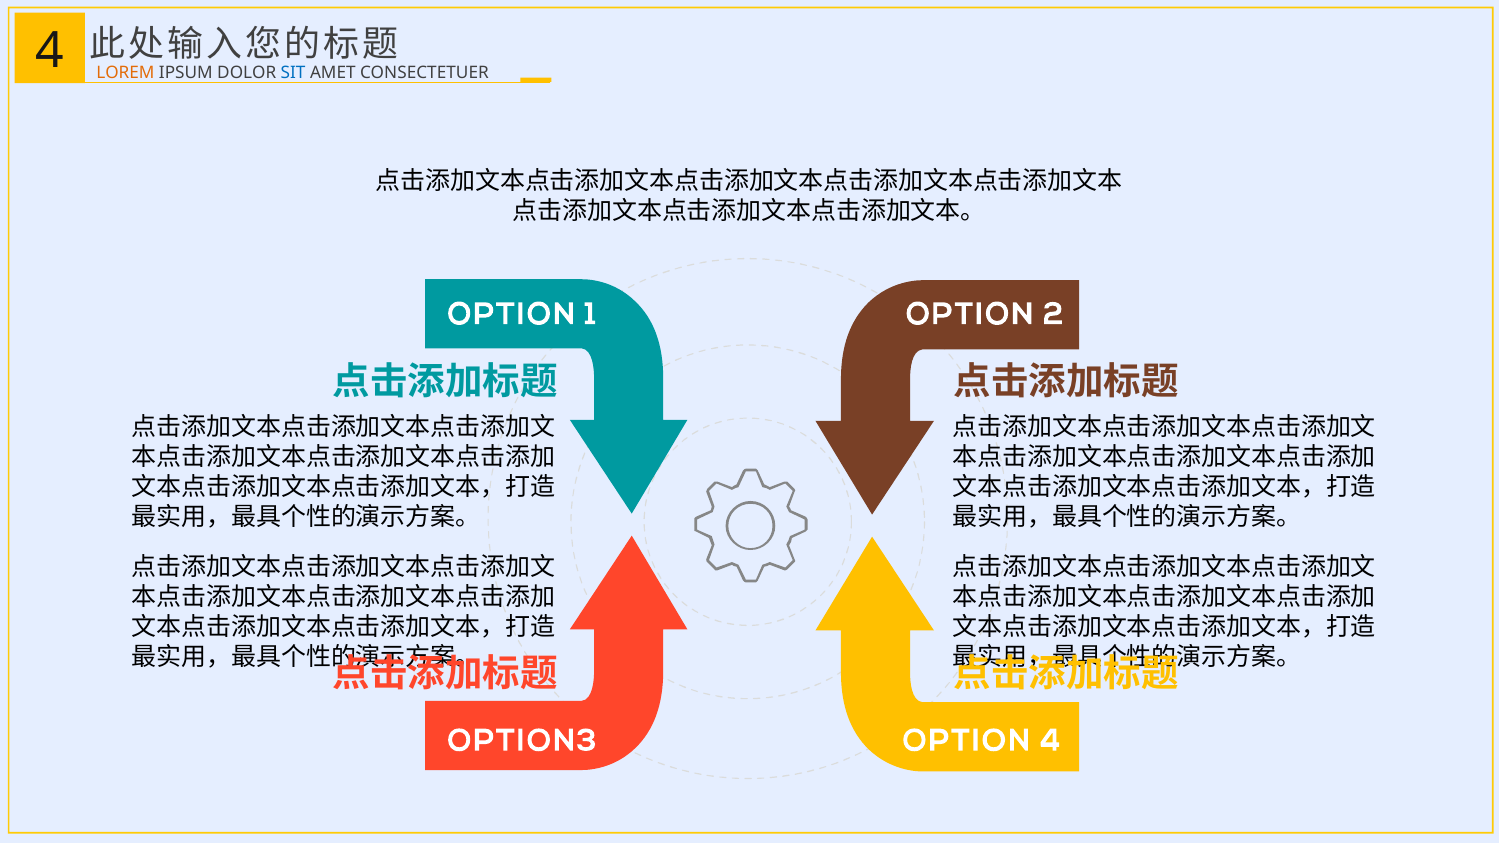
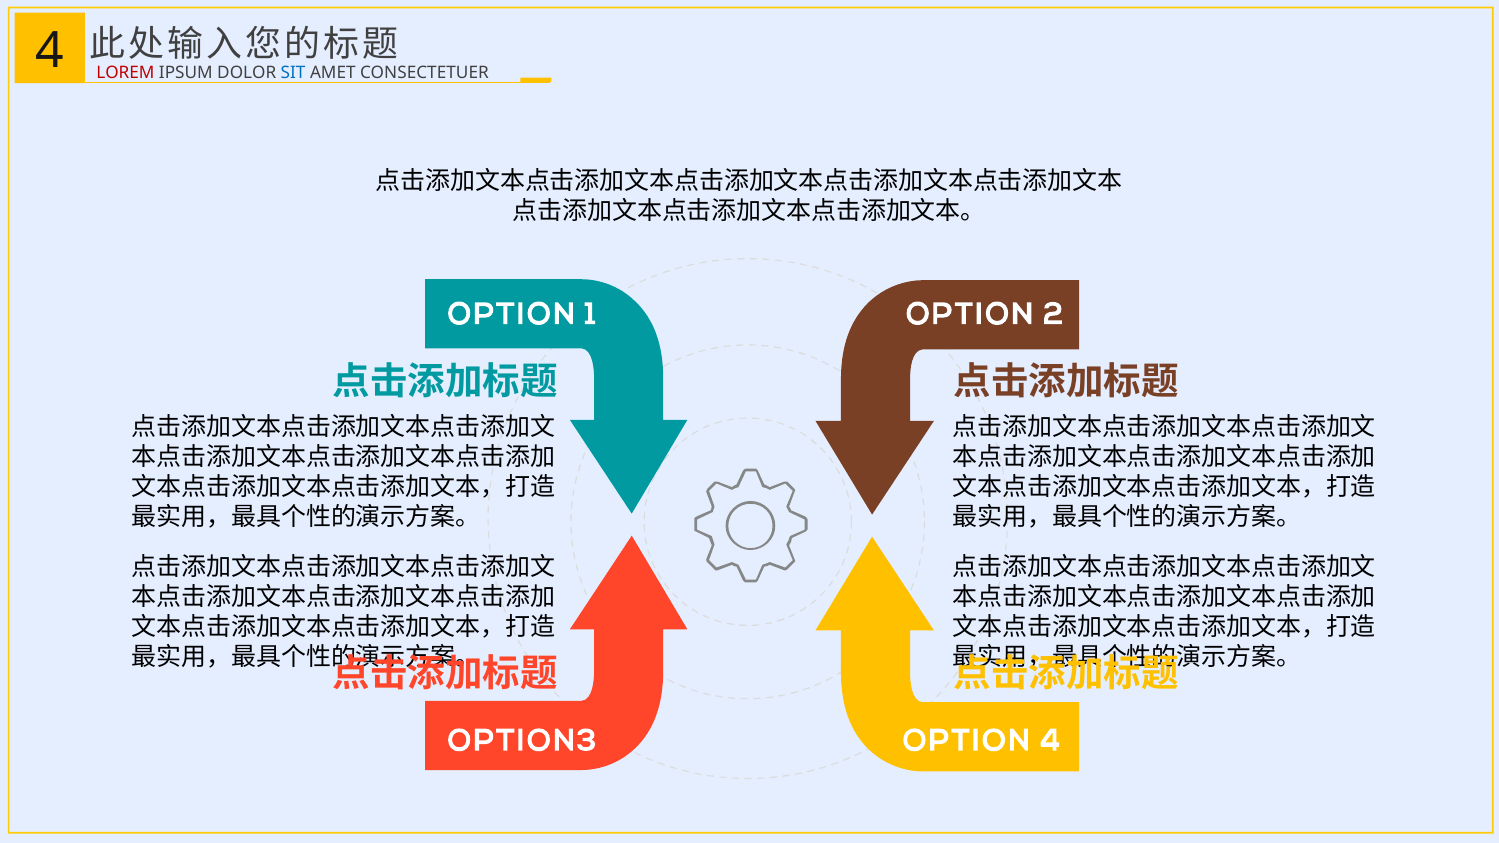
LOREM colour: orange -> red (125, 73)
